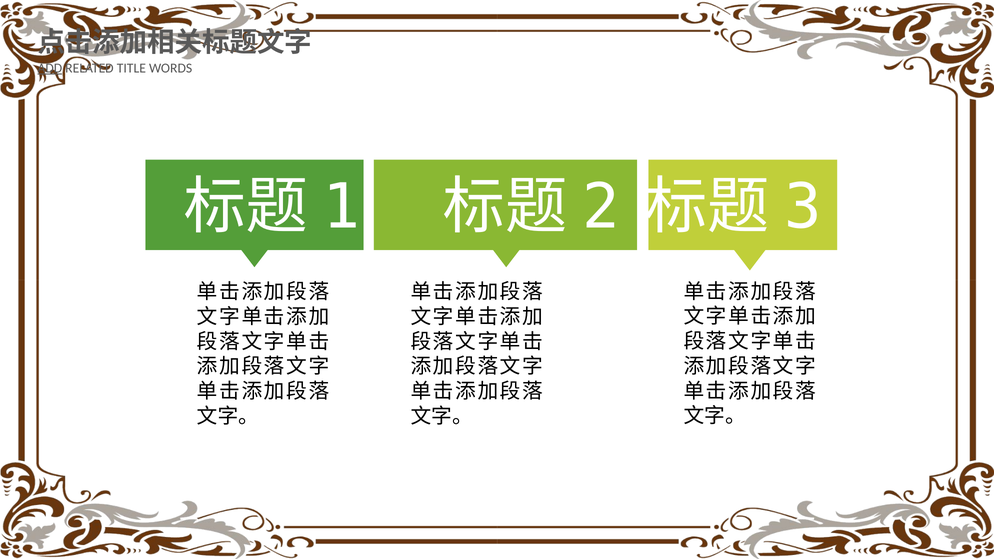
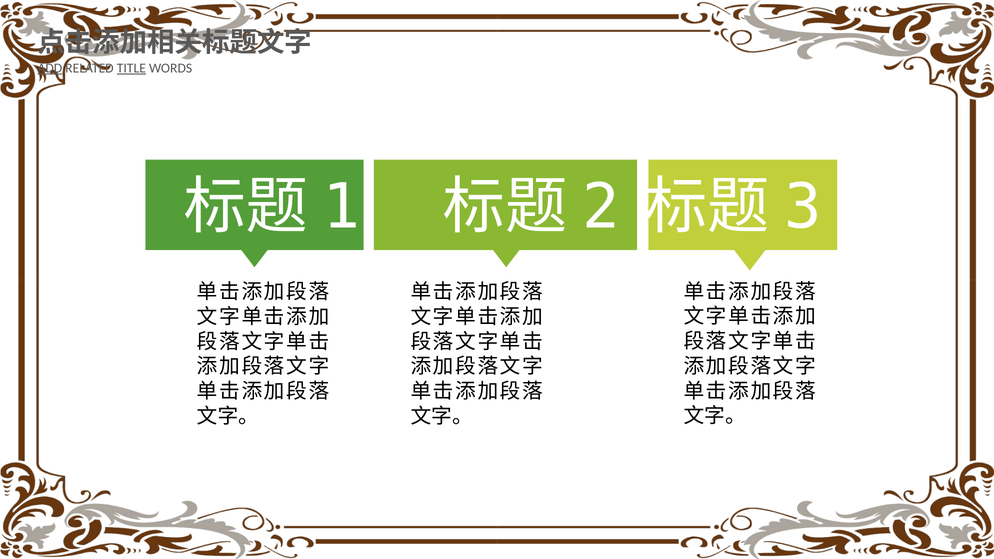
TITLE underline: none -> present (131, 68)
